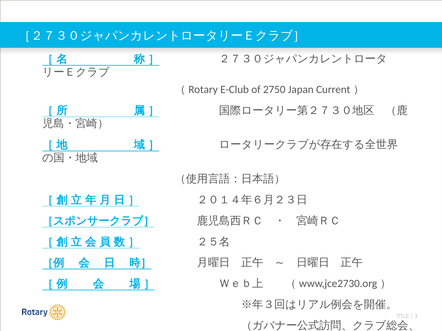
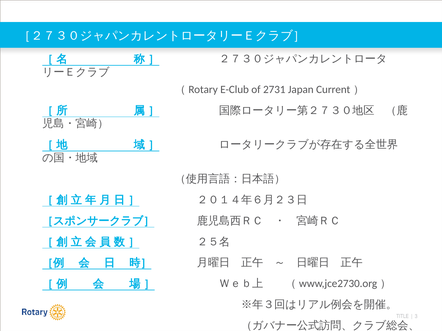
2750: 2750 -> 2731 (274, 90)
